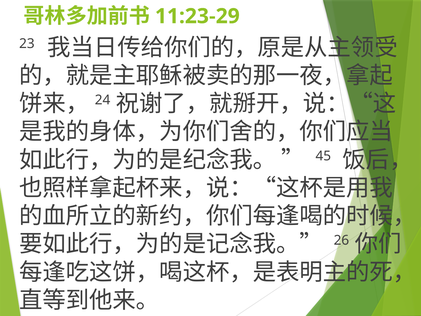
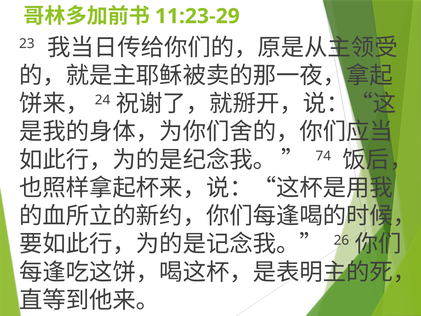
45: 45 -> 74 (323, 156)
